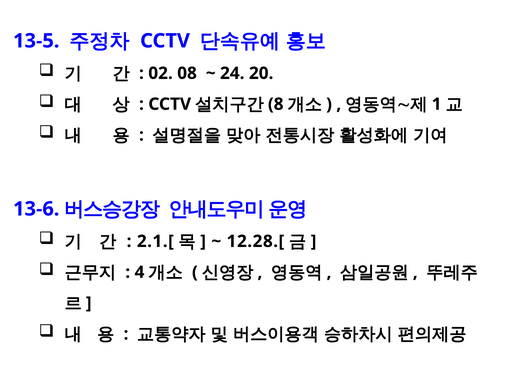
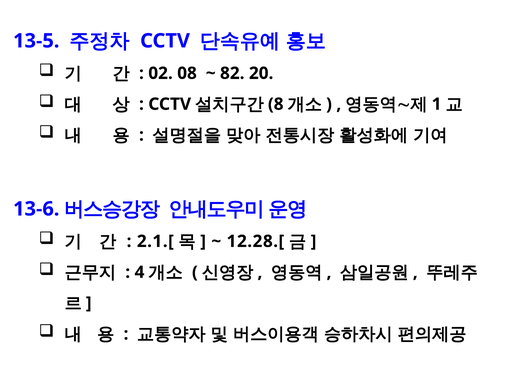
24: 24 -> 82 (232, 73)
